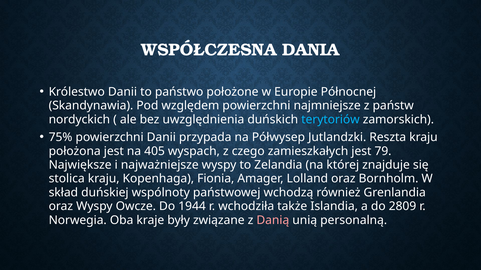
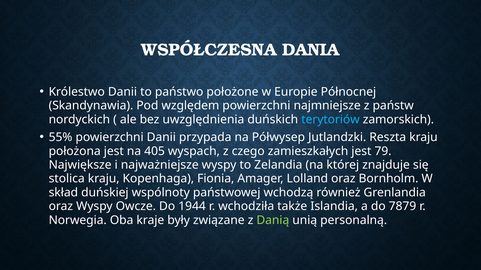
75%: 75% -> 55% (61, 138)
2809: 2809 -> 7879 (402, 207)
Danią colour: pink -> light green (273, 221)
